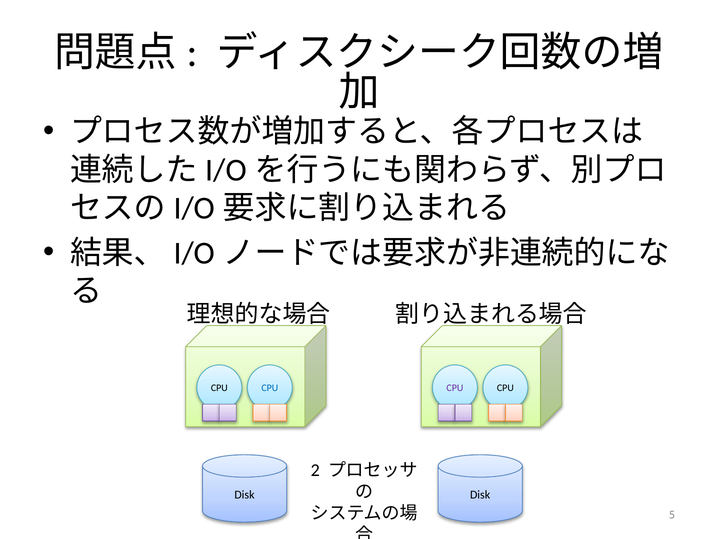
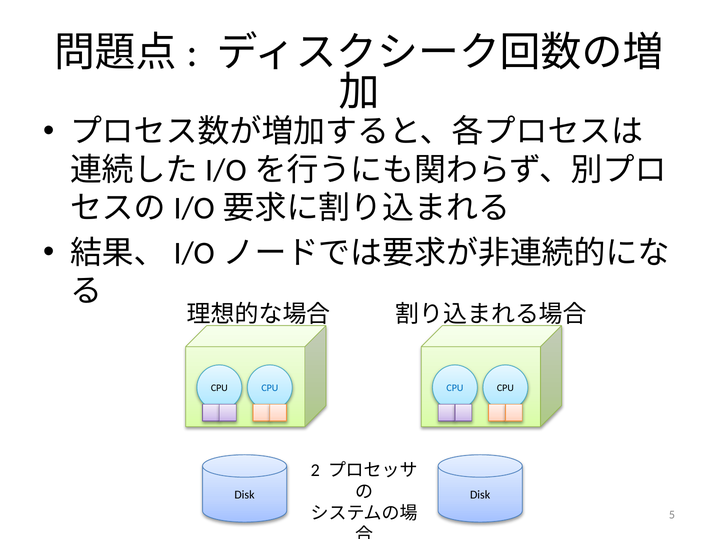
CPU colour: purple -> blue (455, 388)
